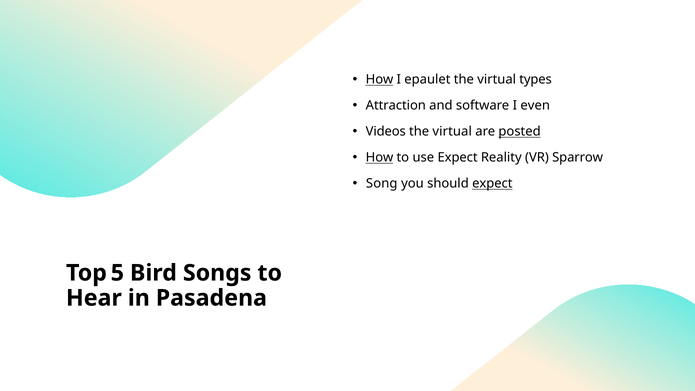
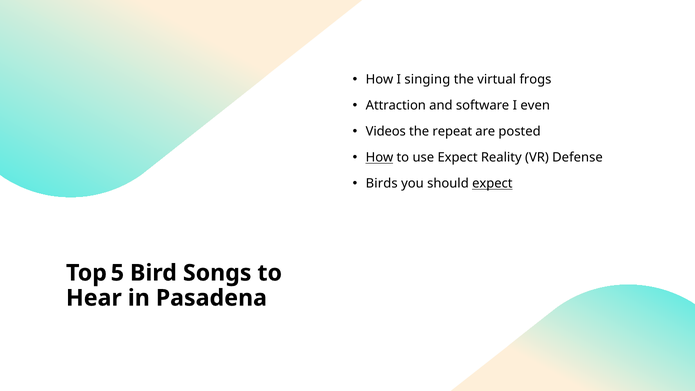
How underline: present -> none (380, 80)
epaulet: epaulet -> singing (427, 80)
types: types -> frogs (535, 80)
virtual: virtual -> repeat (452, 132)
posted underline: present -> none (520, 132)
Sparrow: Sparrow -> Defense (577, 158)
Song: Song -> Birds (382, 184)
